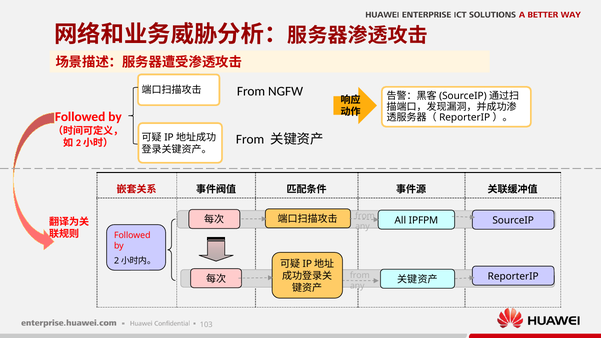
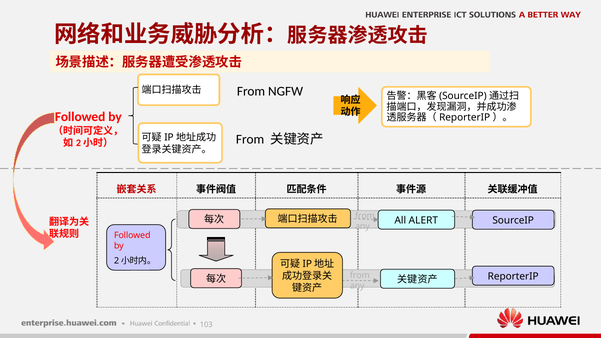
IPFPM: IPFPM -> ALERT (423, 220)
